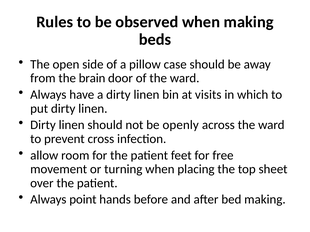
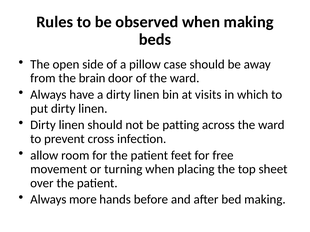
openly: openly -> patting (181, 125)
point: point -> more (83, 200)
